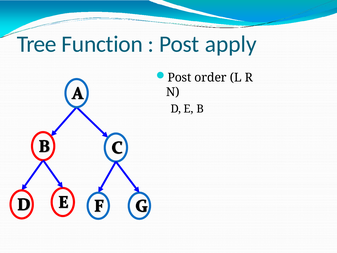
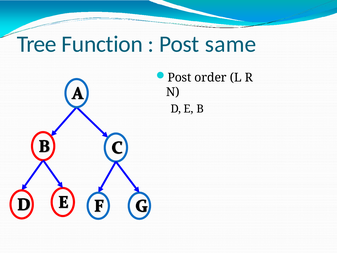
apply: apply -> same (231, 44)
